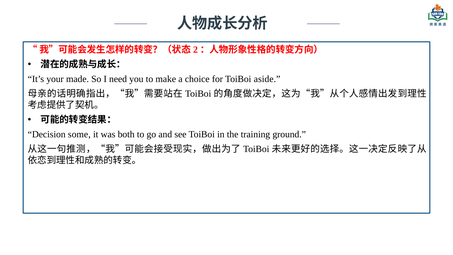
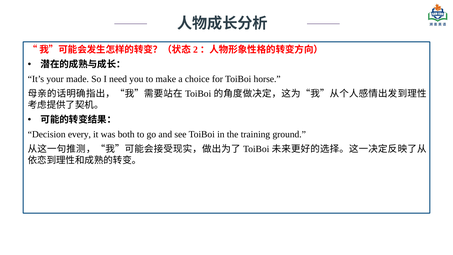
aside: aside -> horse (267, 79)
some: some -> every (79, 134)
